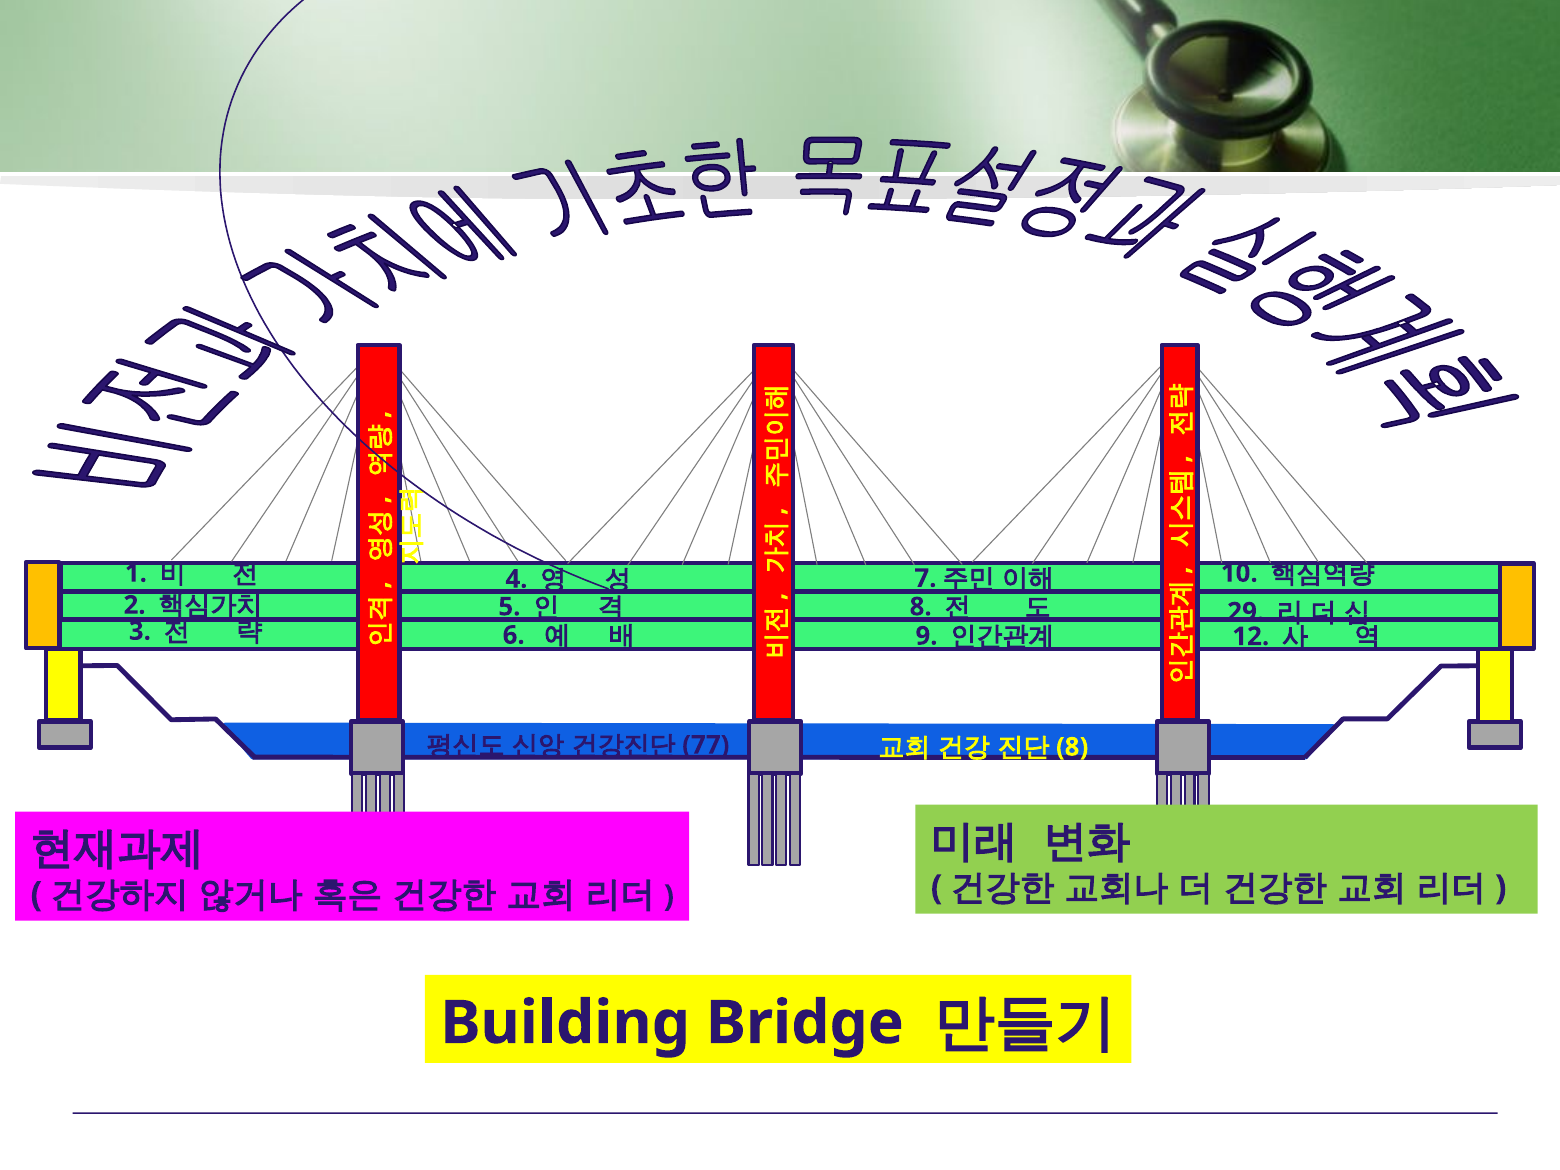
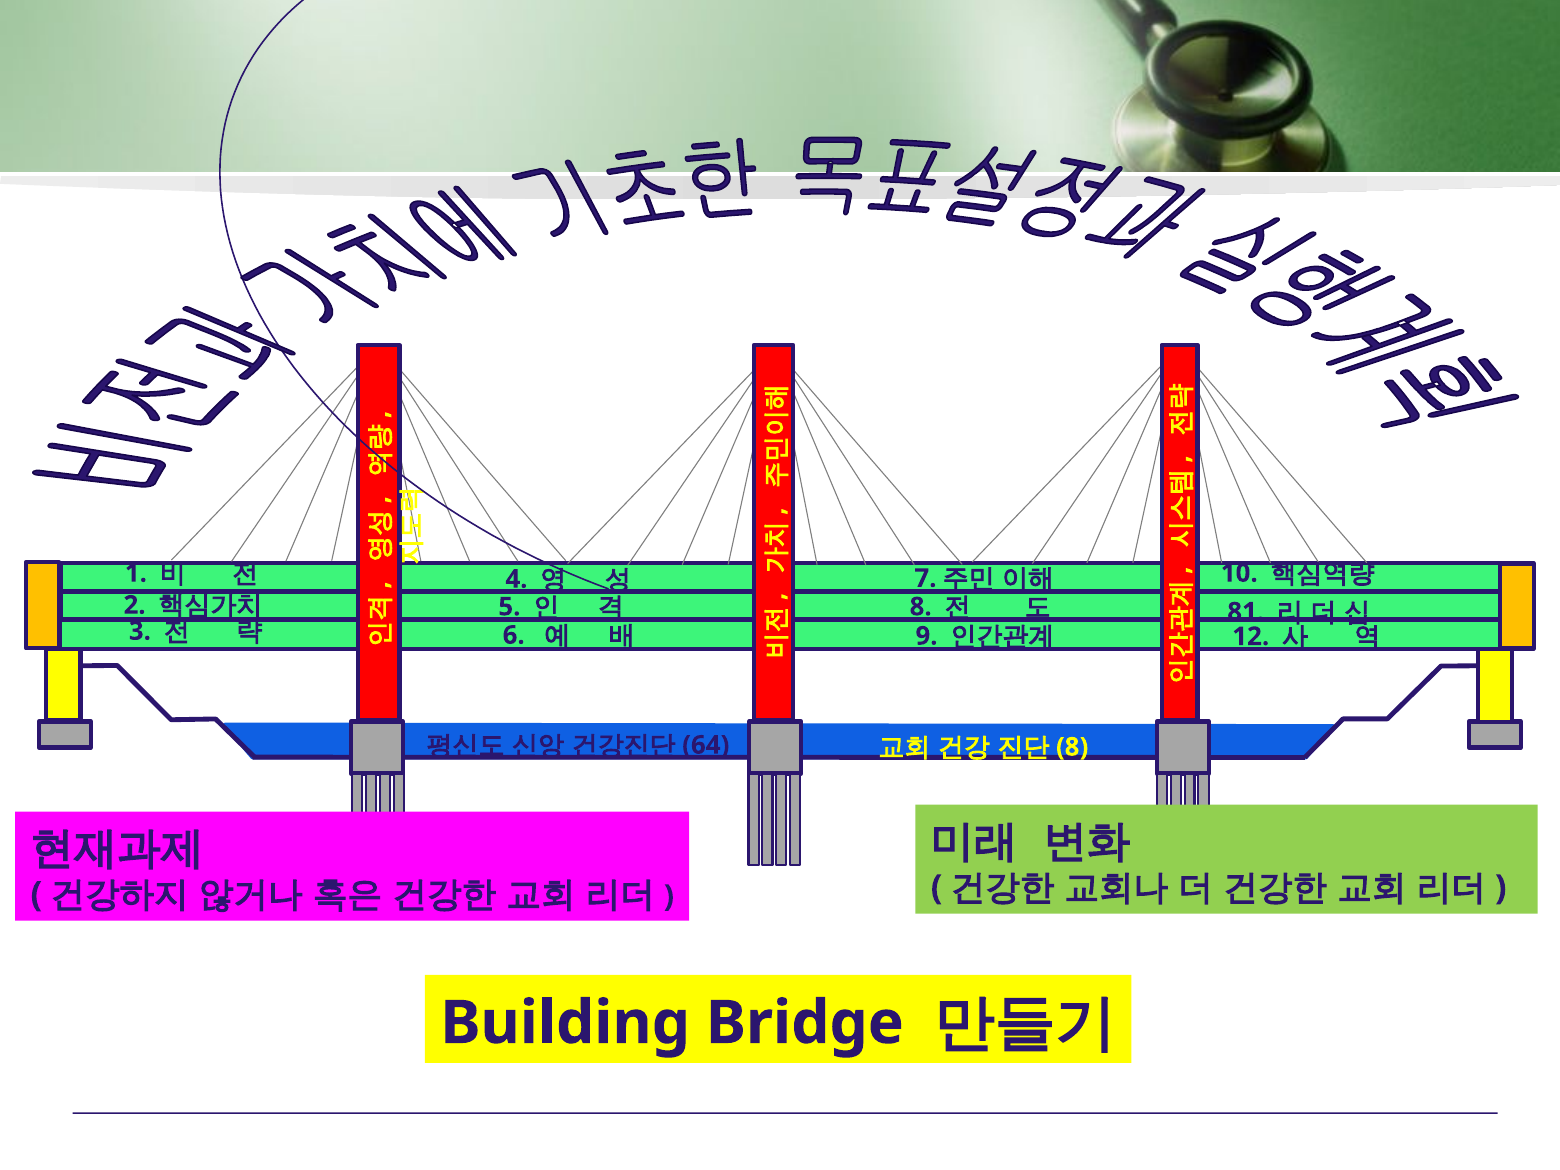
29: 29 -> 81 (1246, 612)
77: 77 -> 64 (706, 745)
